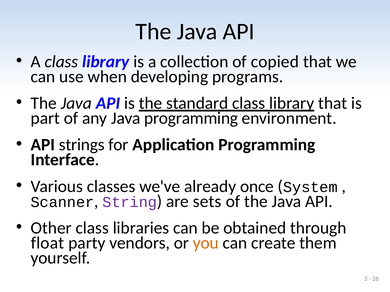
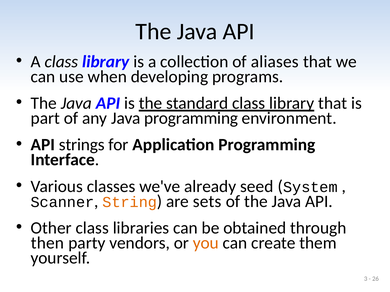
copied: copied -> aliases (275, 62)
once: once -> seed (257, 187)
String colour: purple -> orange (130, 202)
float: float -> then (47, 243)
